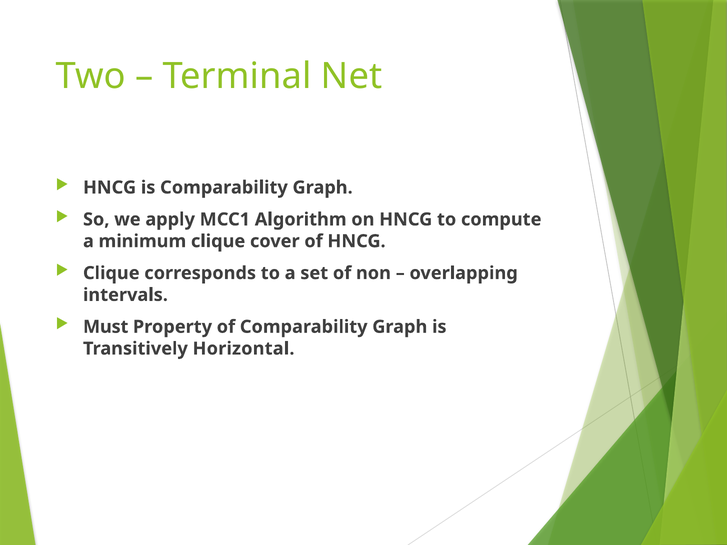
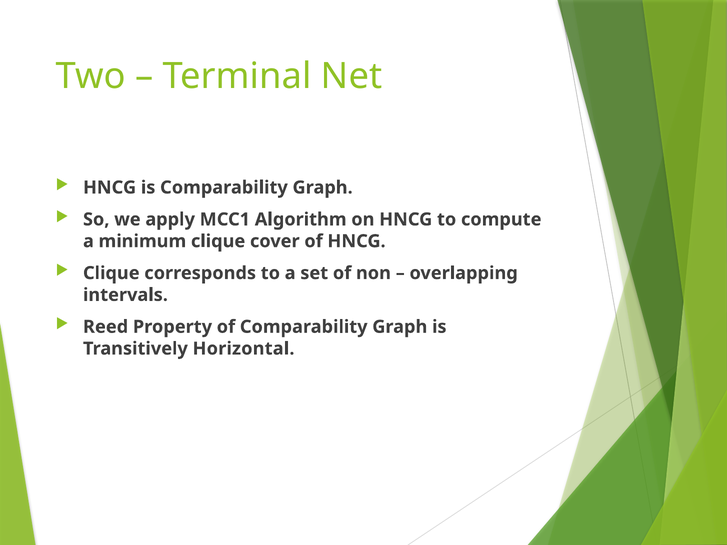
Must: Must -> Reed (106, 327)
